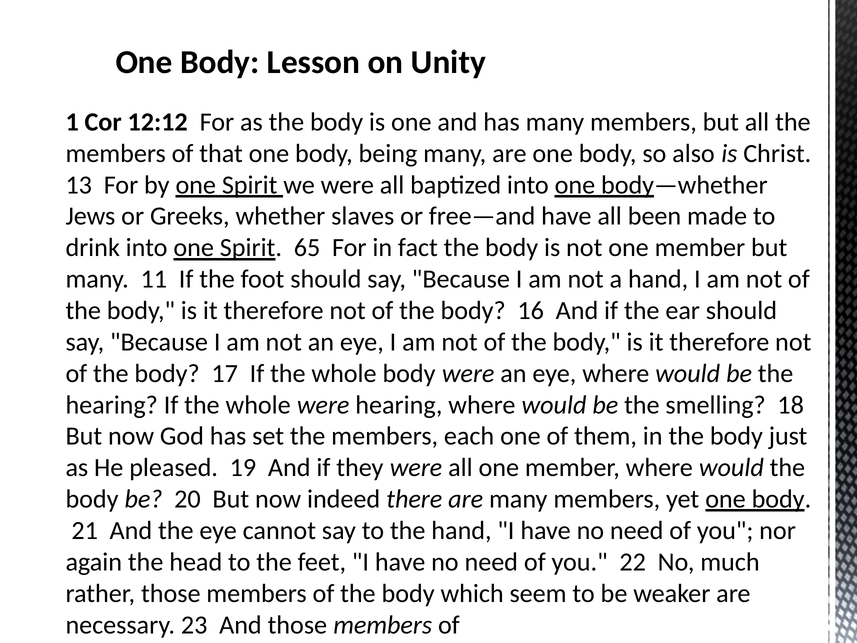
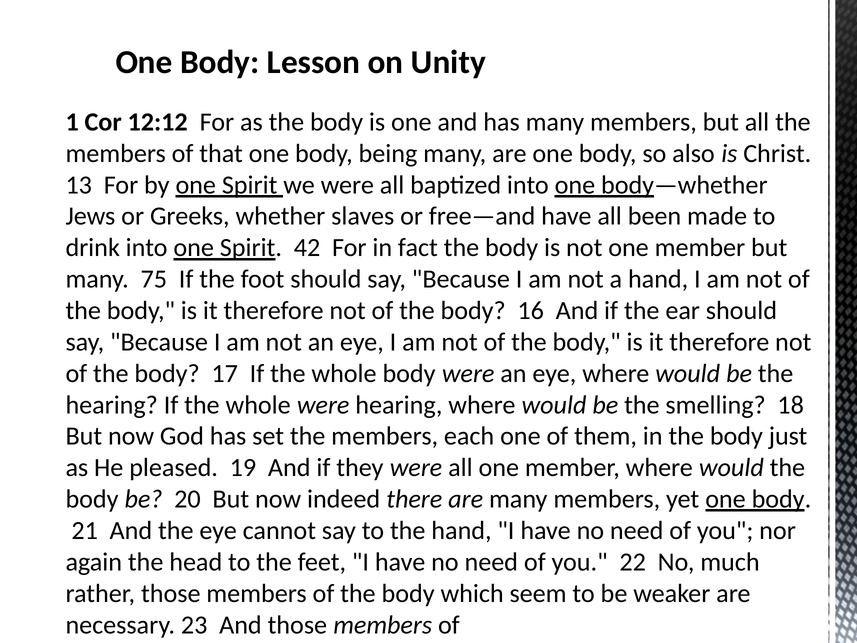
65: 65 -> 42 (307, 248)
11: 11 -> 75 (154, 279)
